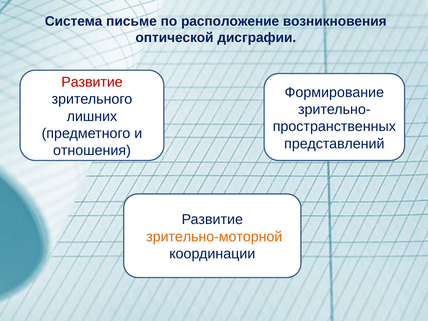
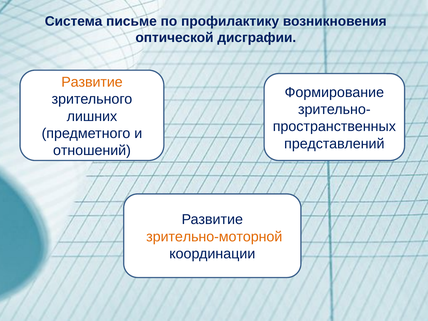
расположение: расположение -> профилактику (230, 21)
Развитие colour: red -> orange (92, 82)
отношения: отношения -> отношений (92, 151)
